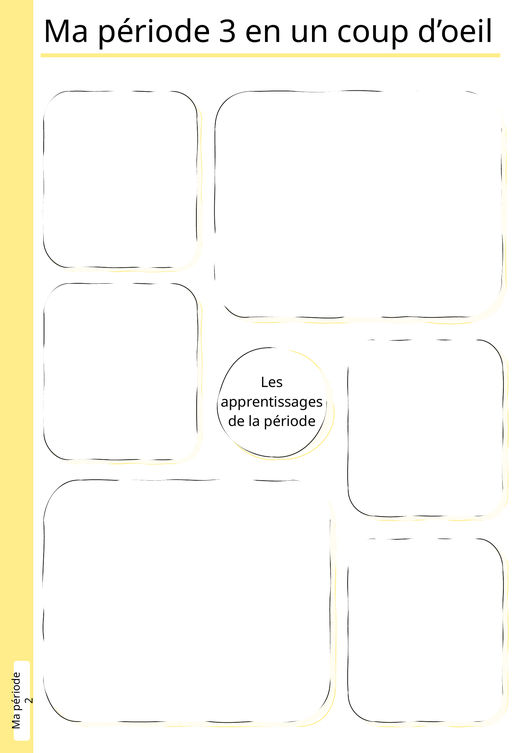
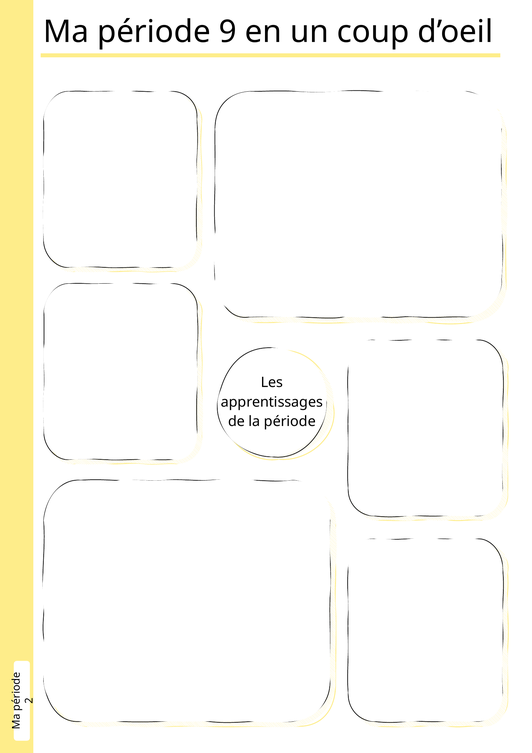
3: 3 -> 9 (228, 32)
